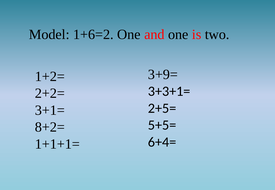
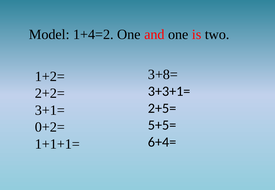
1+6=2: 1+6=2 -> 1+4=2 (93, 35)
3+9=: 3+9= -> 3+8= (163, 75)
8+2=: 8+2= -> 0+2= (50, 127)
